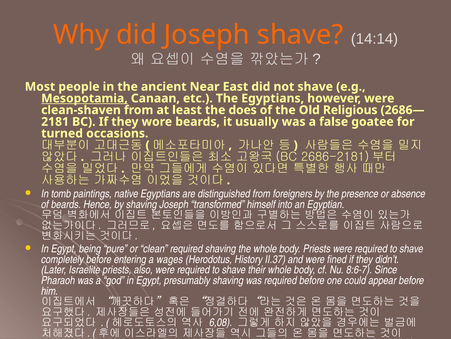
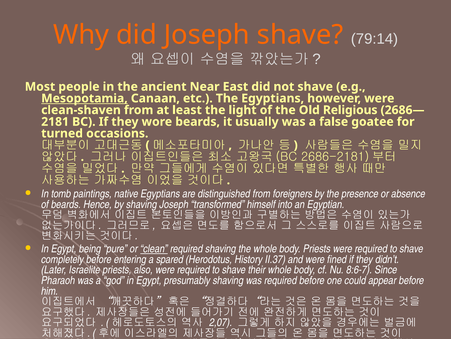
14:14: 14:14 -> 79:14 (374, 39)
does: does -> light (243, 110)
clean underline: none -> present (154, 248)
wages: wages -> spared (170, 259)
6,08: 6,08 -> 2,07 (221, 322)
